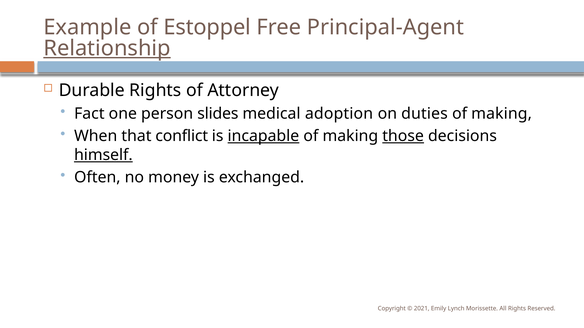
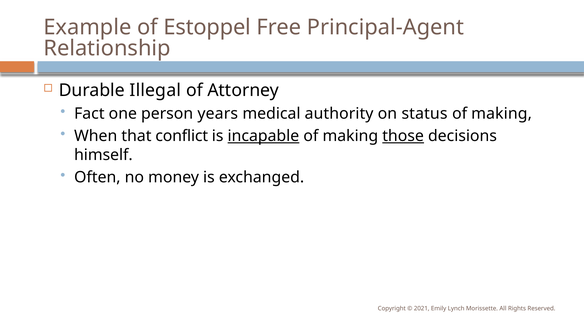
Relationship underline: present -> none (107, 48)
Durable Rights: Rights -> Illegal (155, 91)
slides: slides -> years (218, 114)
adoption: adoption -> authority (339, 114)
duties: duties -> status (425, 114)
himself underline: present -> none (103, 155)
